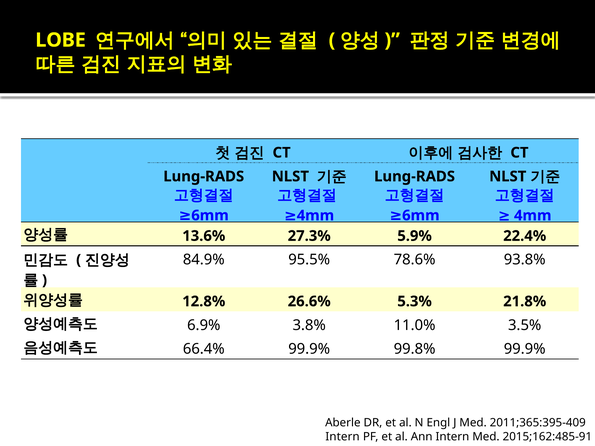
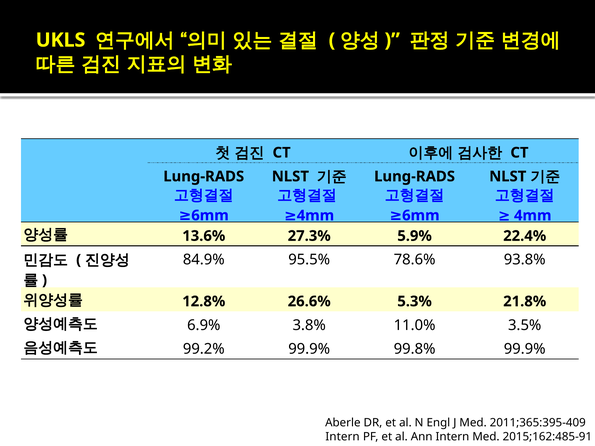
LOBE: LOBE -> UKLS (61, 40)
66.4%: 66.4% -> 99.2% (204, 349)
